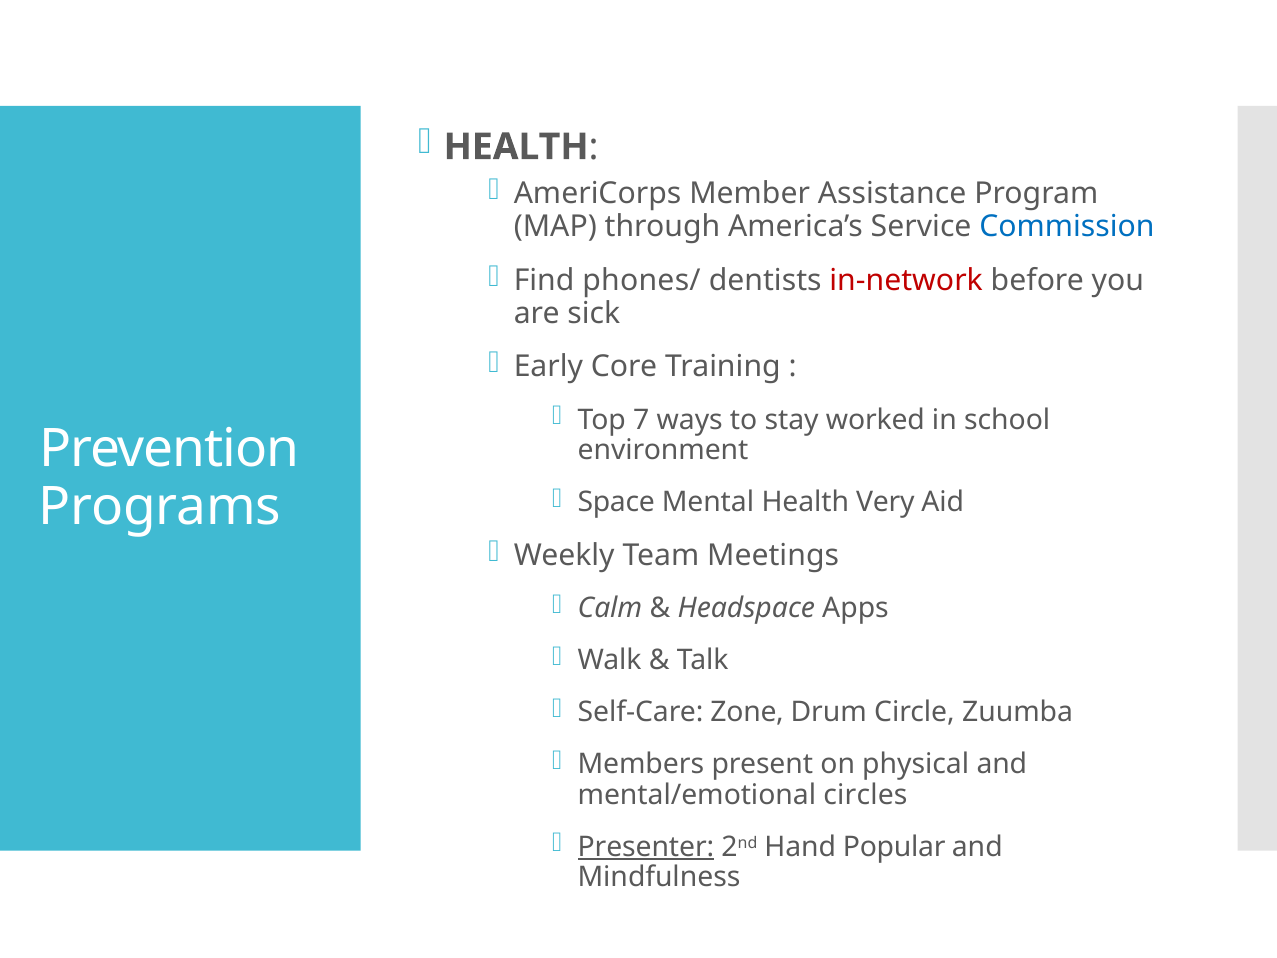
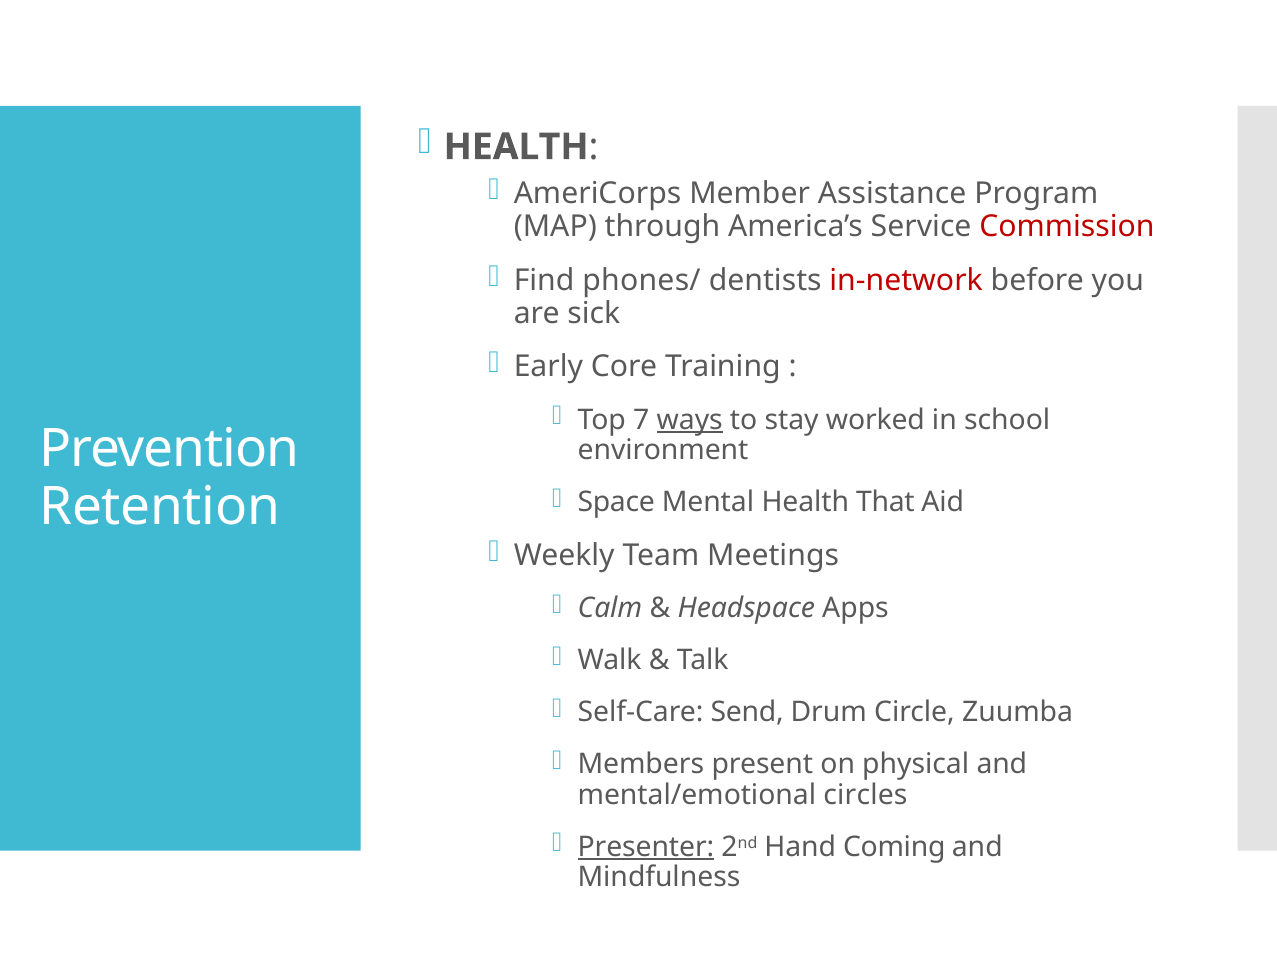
Commission colour: blue -> red (1067, 227)
ways underline: none -> present (690, 420)
Very: Very -> That (885, 502)
Programs: Programs -> Retention (160, 507)
Zone: Zone -> Send (747, 712)
Popular: Popular -> Coming (894, 847)
